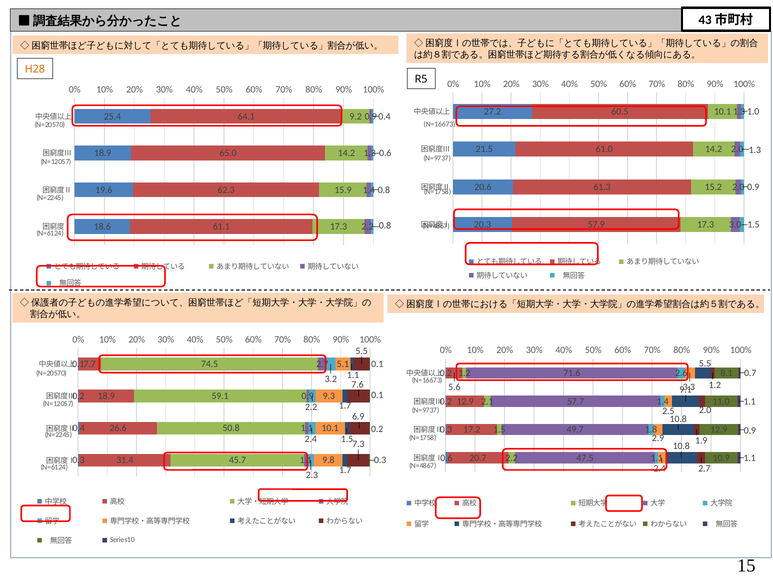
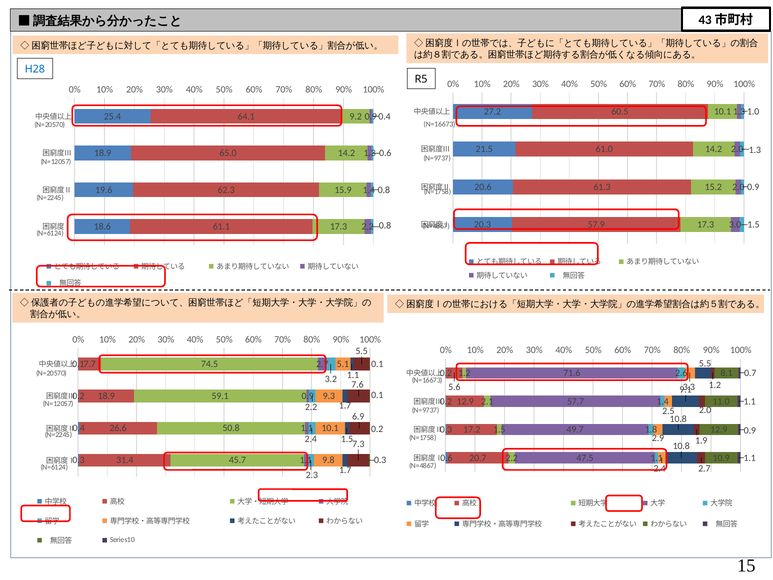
H28 colour: orange -> blue (35, 69)
